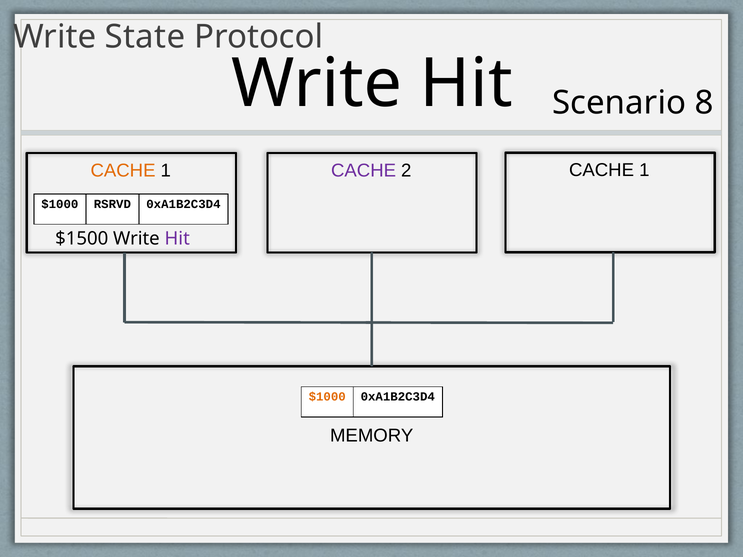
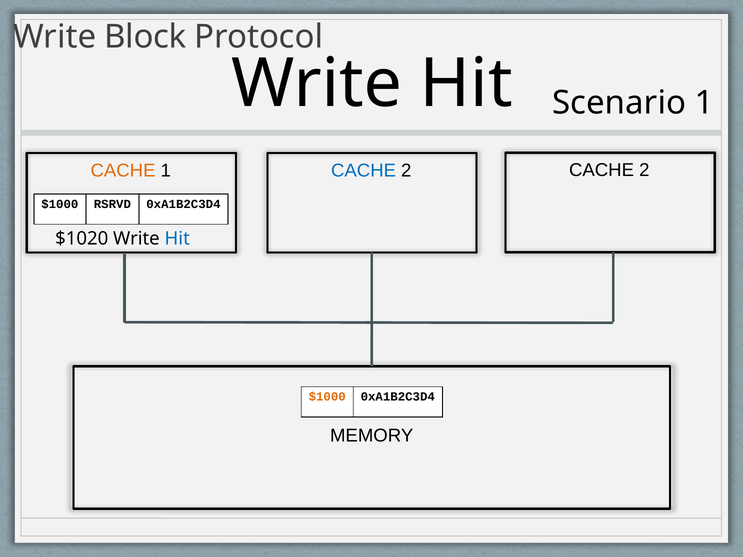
State: State -> Block (145, 37)
Scenario 8: 8 -> 1 (704, 103)
CACHE colour: purple -> blue (364, 171)
2 CACHE 1: 1 -> 2 (644, 170)
$1500: $1500 -> $1020 (82, 239)
Hit colour: purple -> blue (177, 239)
